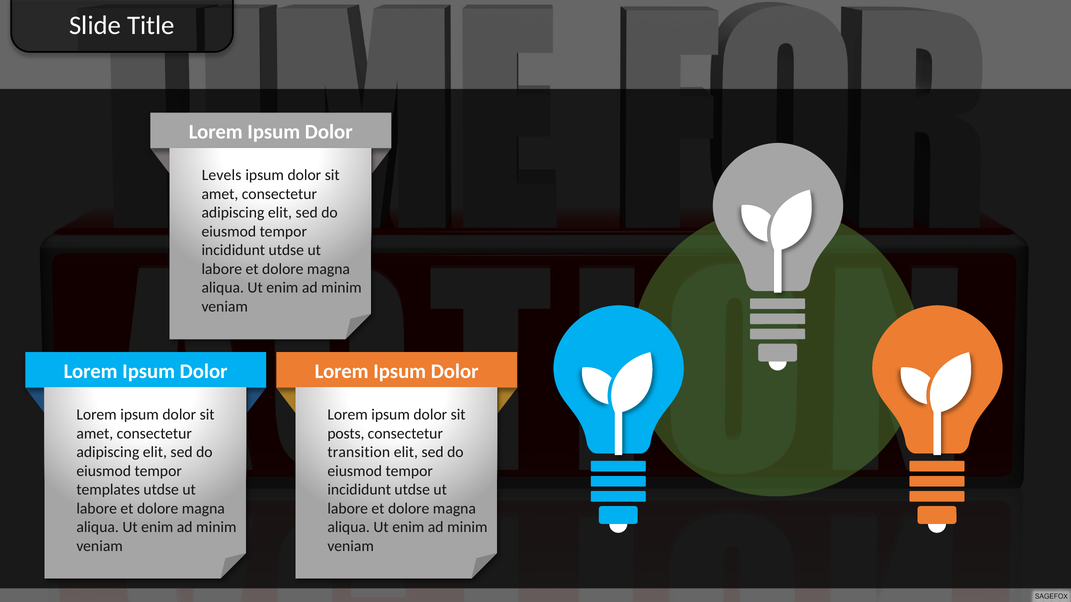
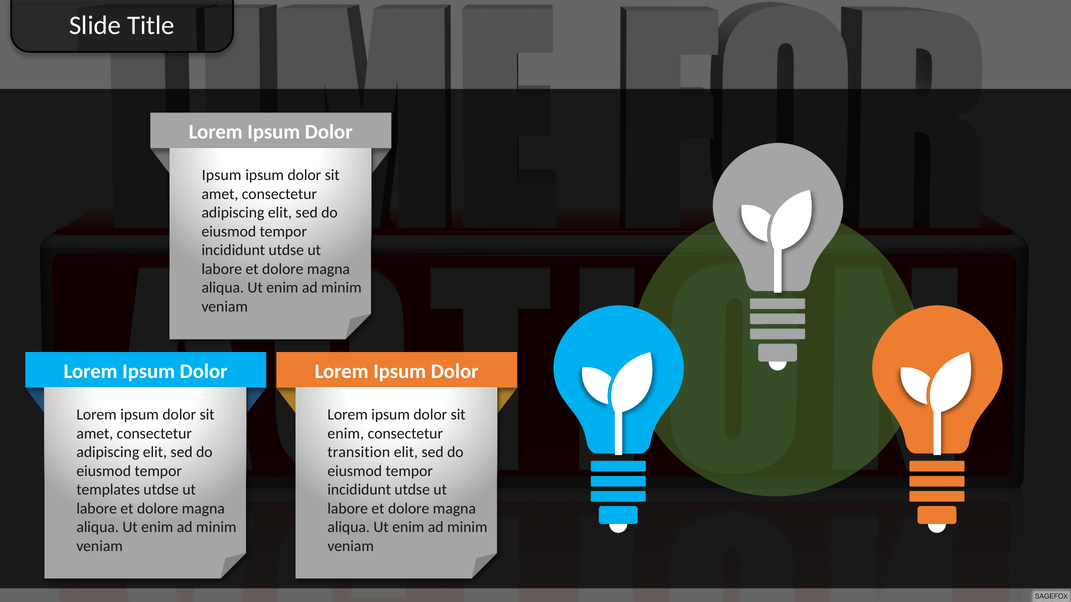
Levels: Levels -> Ipsum (222, 175)
posts: posts -> enim (346, 434)
